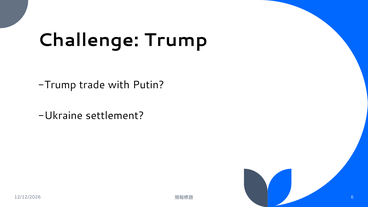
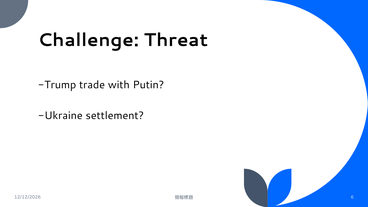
Challenge Trump: Trump -> Threat (176, 40)
